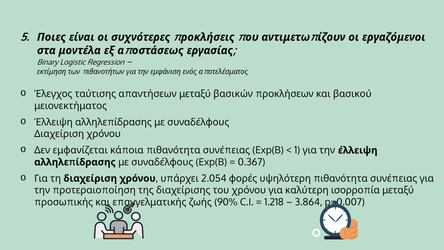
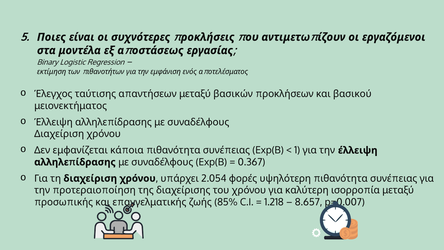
90%: 90% -> 85% (226, 202)
3.864: 3.864 -> 8.657 (309, 202)
